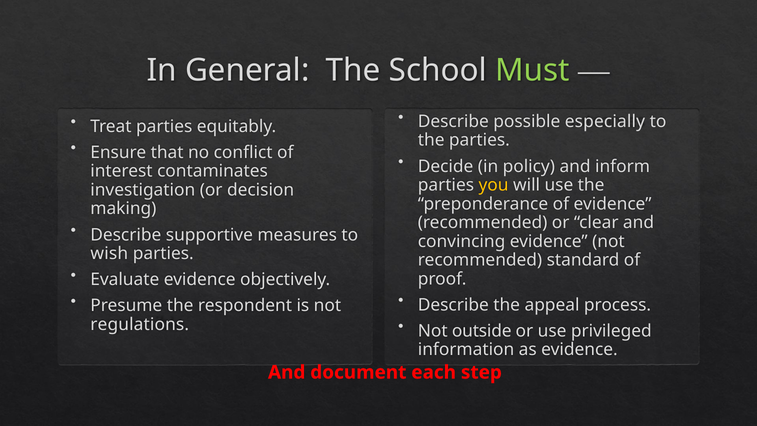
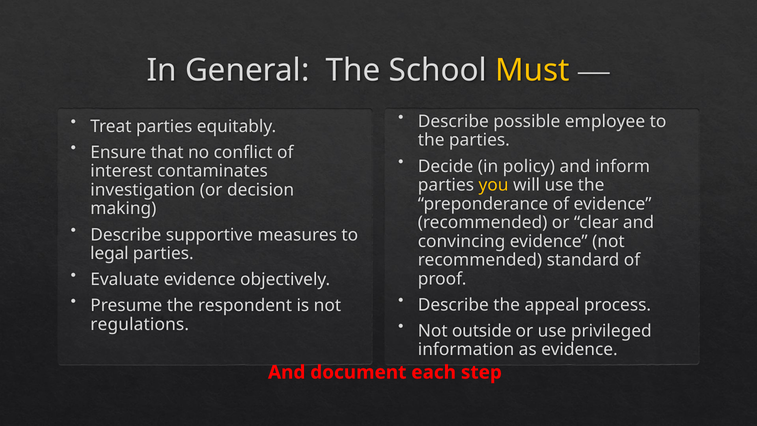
Must colour: light green -> yellow (532, 70)
especially: especially -> employee (605, 121)
wish: wish -> legal (109, 253)
